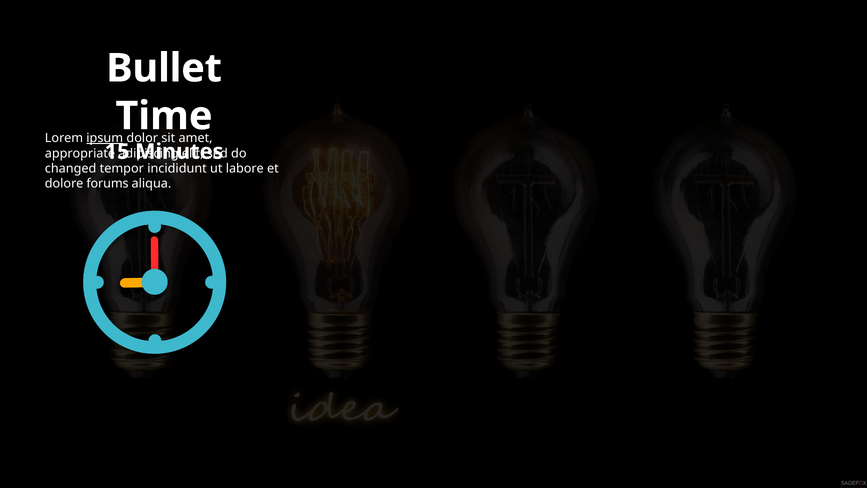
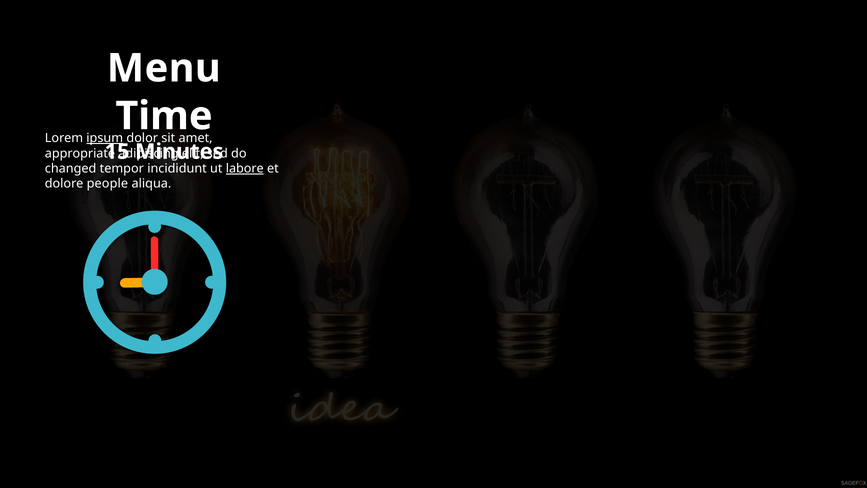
Bullet: Bullet -> Menu (164, 68)
labore underline: none -> present (245, 168)
forums: forums -> people (107, 184)
